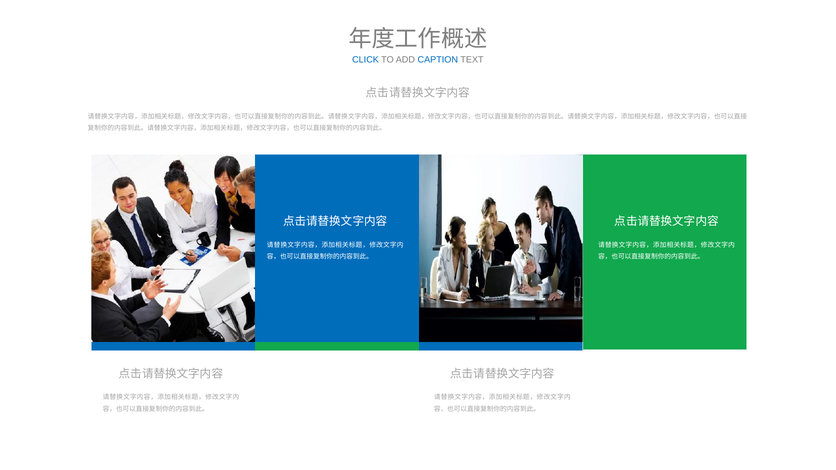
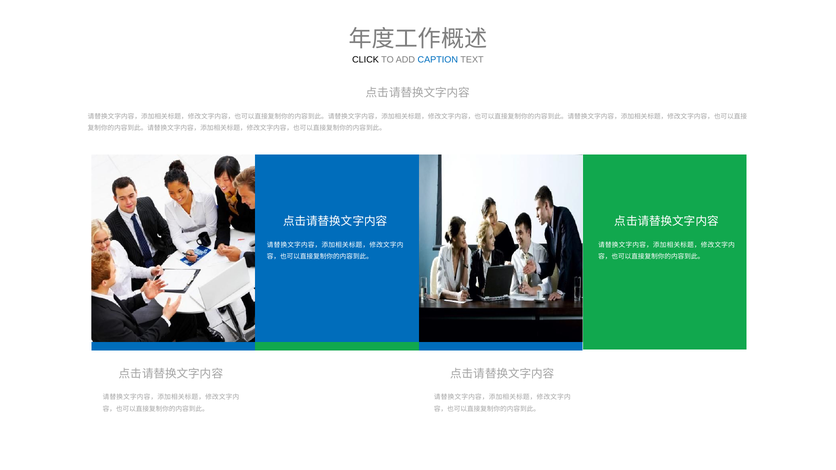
CLICK colour: blue -> black (365, 60)
